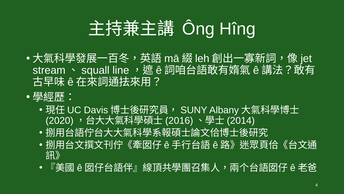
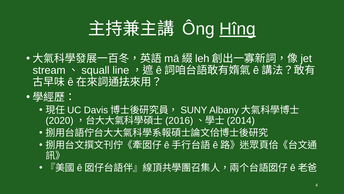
Hîng underline: none -> present (238, 29)
